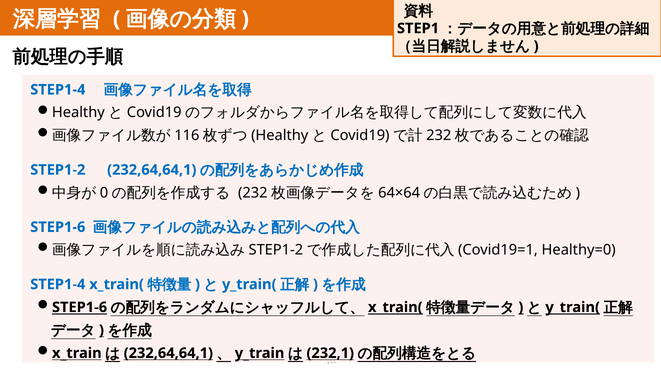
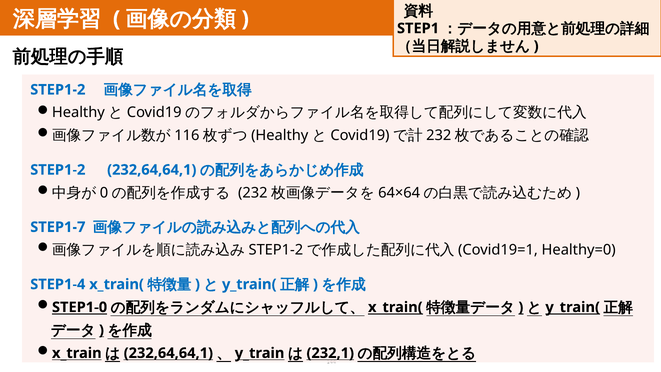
STEP1-4: STEP1-4 -> STEP1-2 (58, 90)
STEP1-6: STEP1-6 -> STEP1-7 (58, 227)
STEP1-6: STEP1-6 -> STEP1-0 (80, 307)
